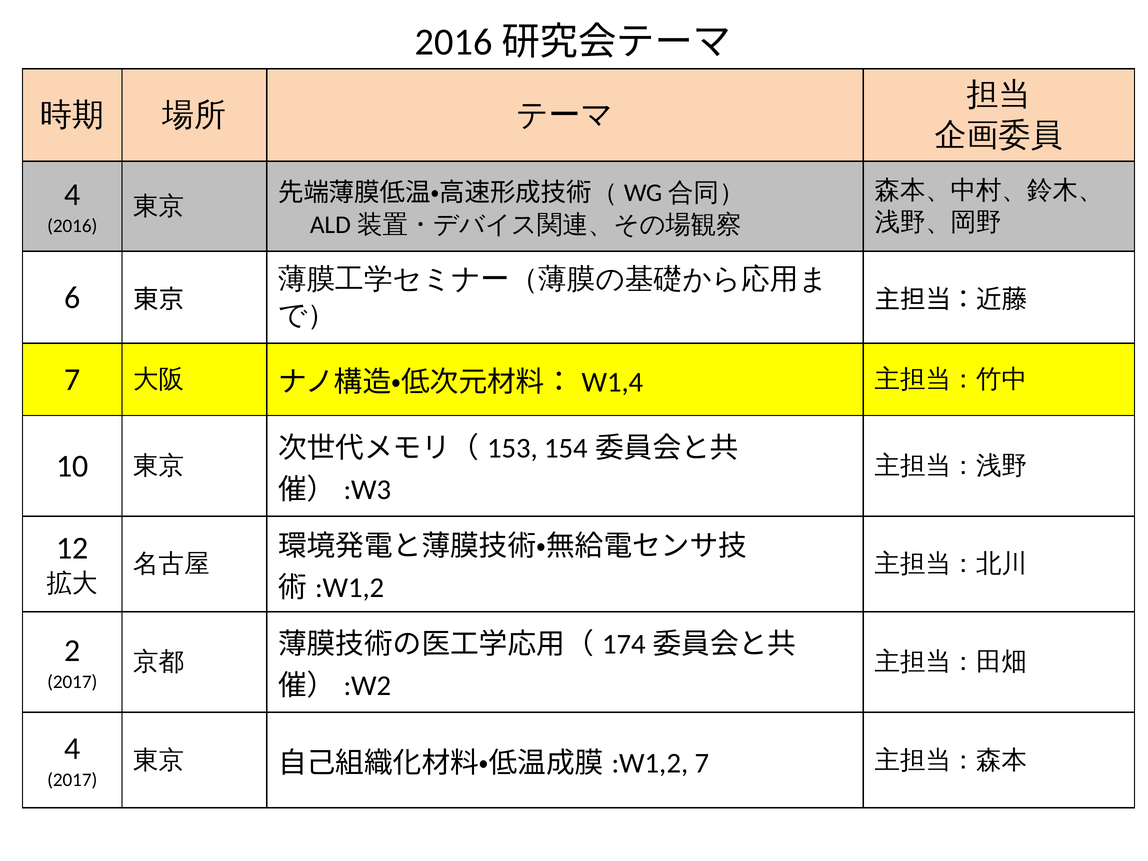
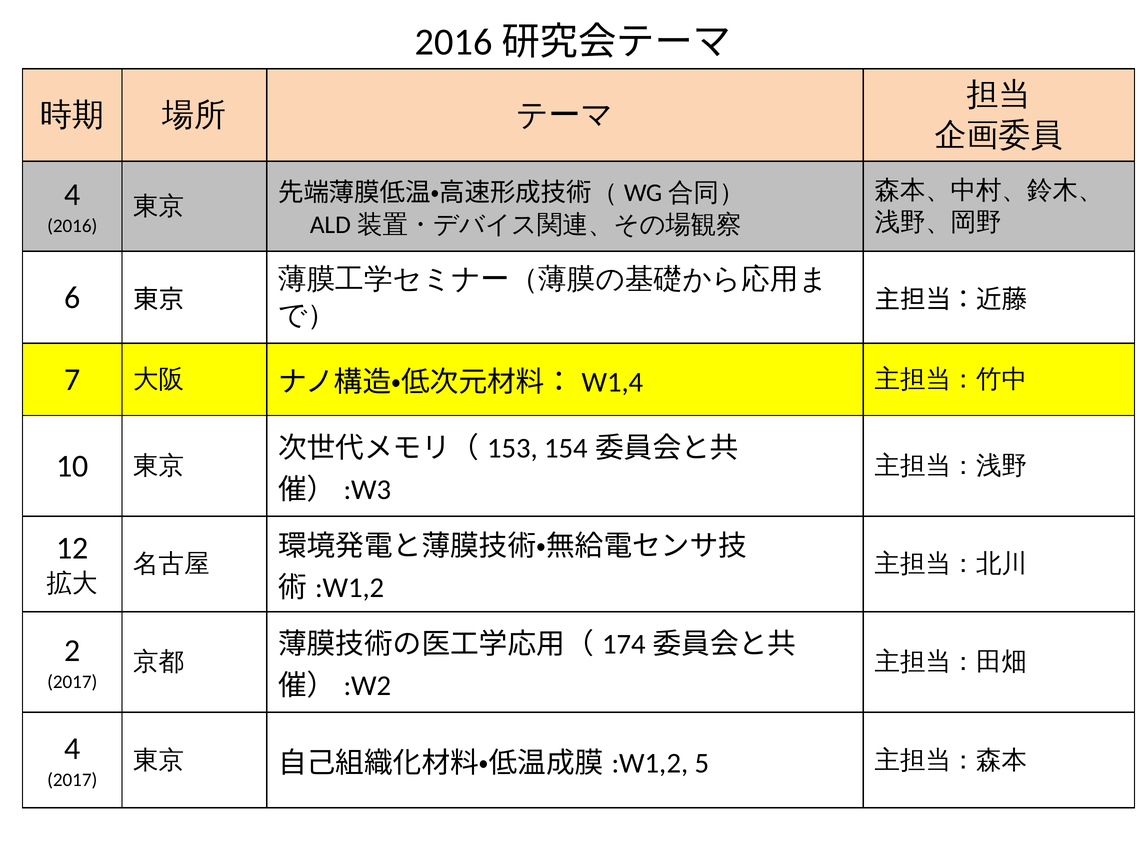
7: 7 -> 5 (702, 763)
